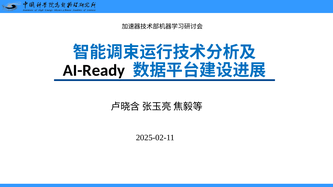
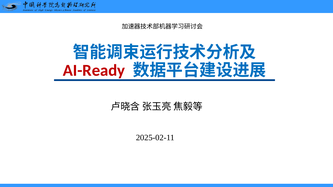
AI-Ready colour: black -> red (94, 71)
